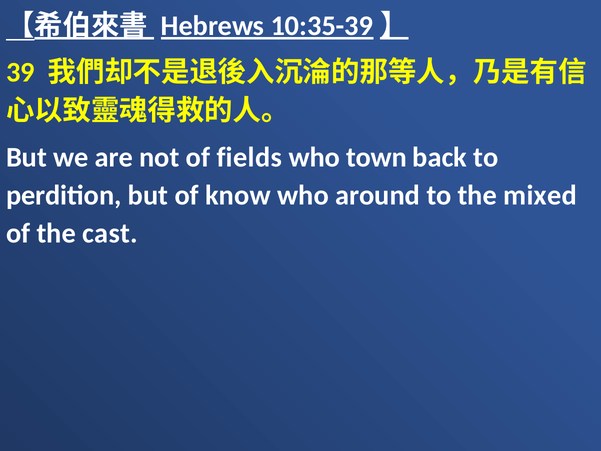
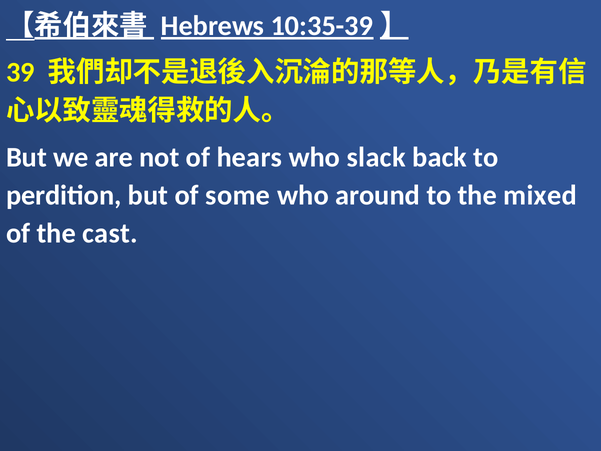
fields: fields -> hears (249, 157)
town: town -> slack (376, 157)
know: know -> some (238, 195)
